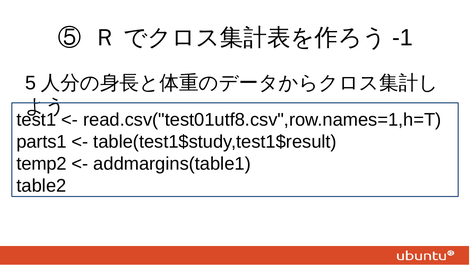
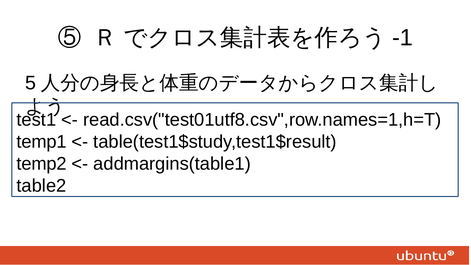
parts1: parts1 -> temp1 (42, 142)
